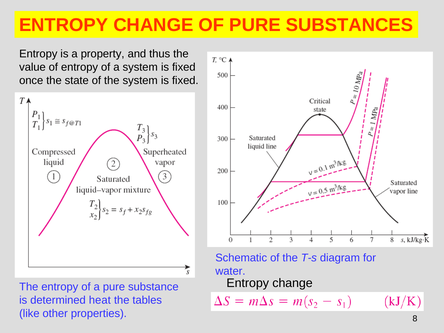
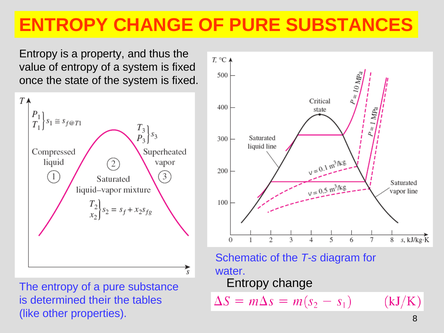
heat: heat -> their (100, 300)
